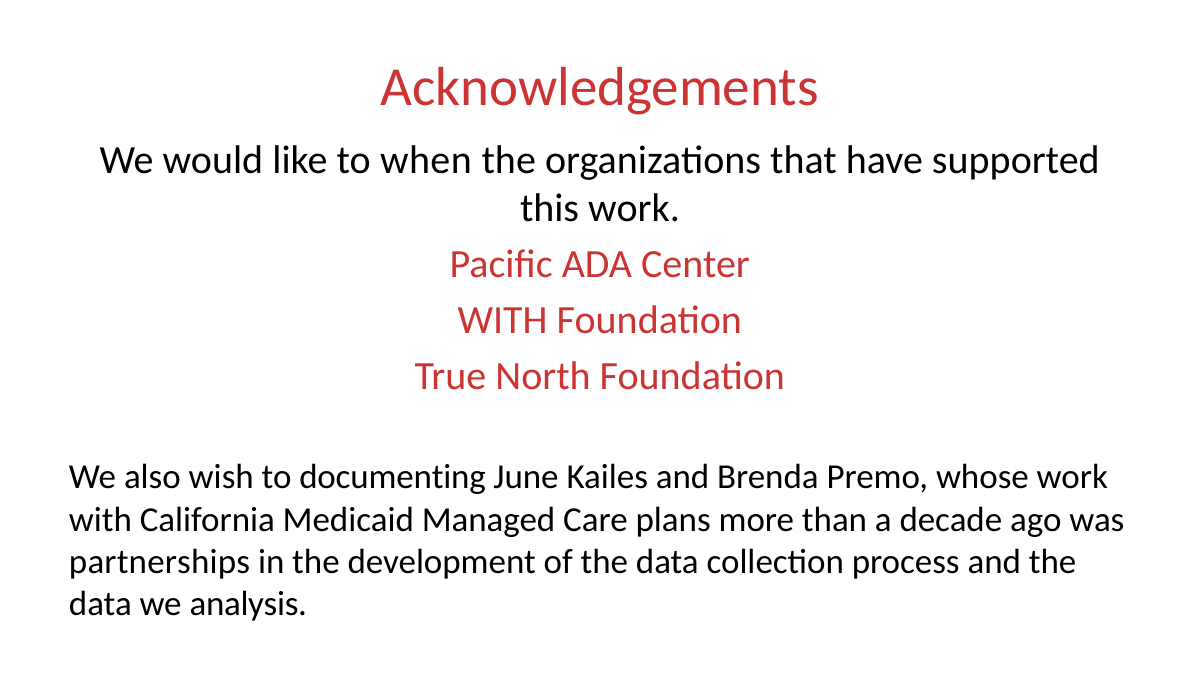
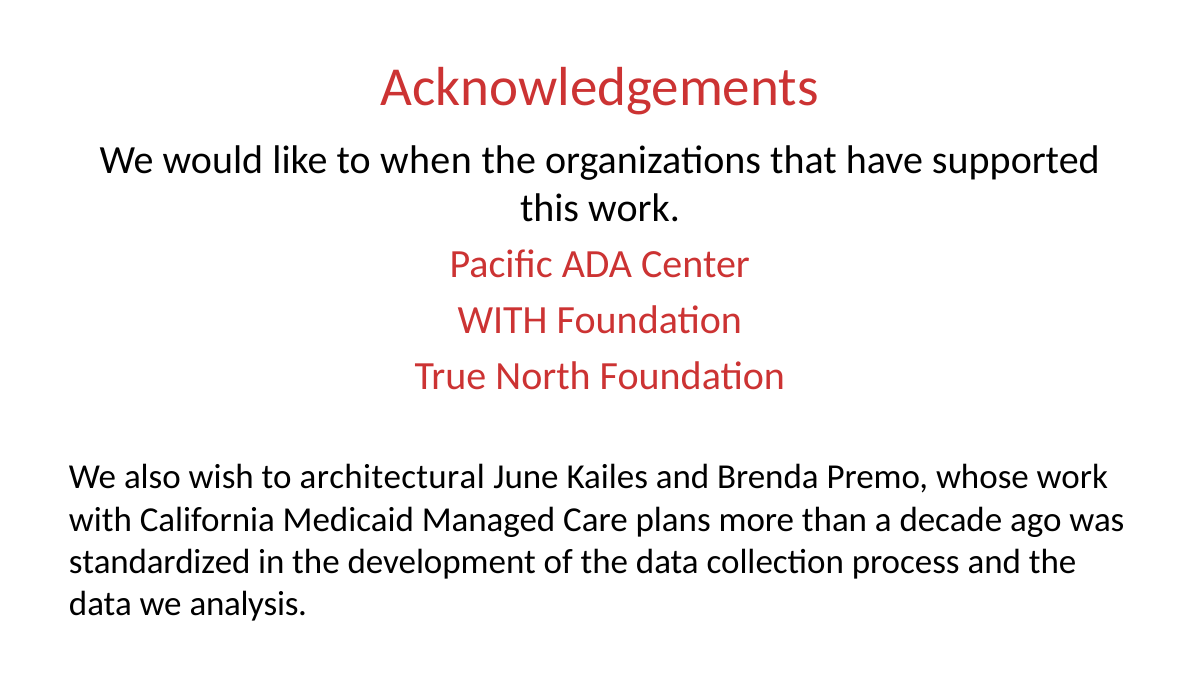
documenting: documenting -> architectural (392, 477)
partnerships: partnerships -> standardized (160, 561)
